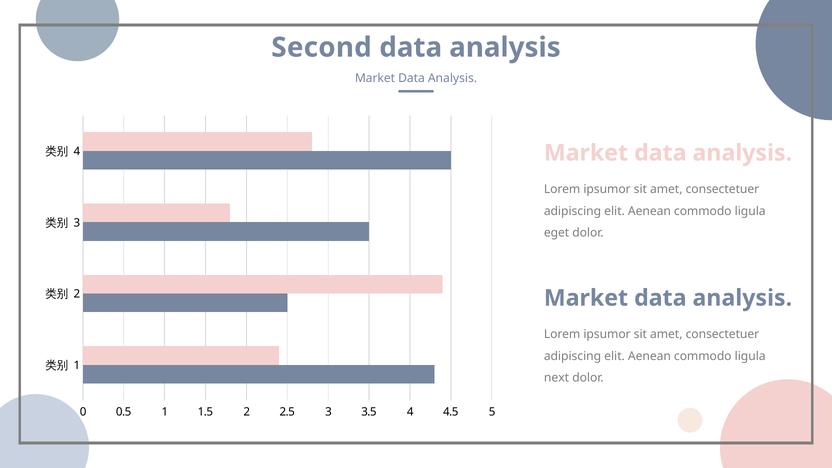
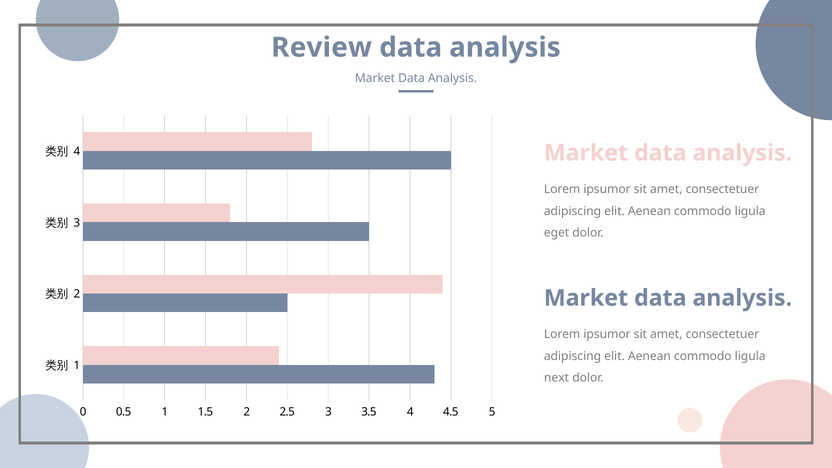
Second: Second -> Review (322, 47)
